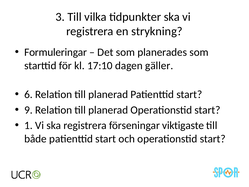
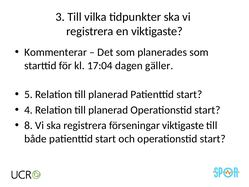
en strykning: strykning -> viktigaste (157, 31)
Formuleringar: Formuleringar -> Kommenterar (56, 52)
17:10: 17:10 -> 17:04 (100, 66)
6: 6 -> 5 (28, 94)
9: 9 -> 4 (28, 110)
1: 1 -> 8 (28, 125)
